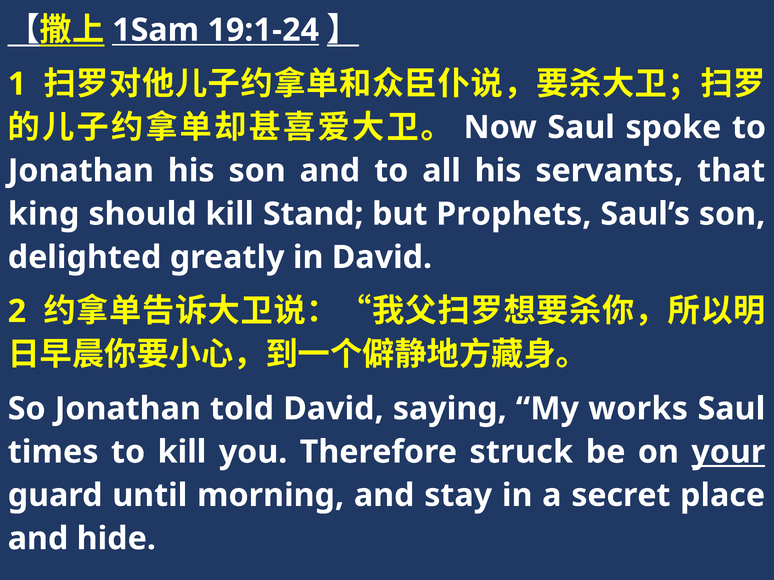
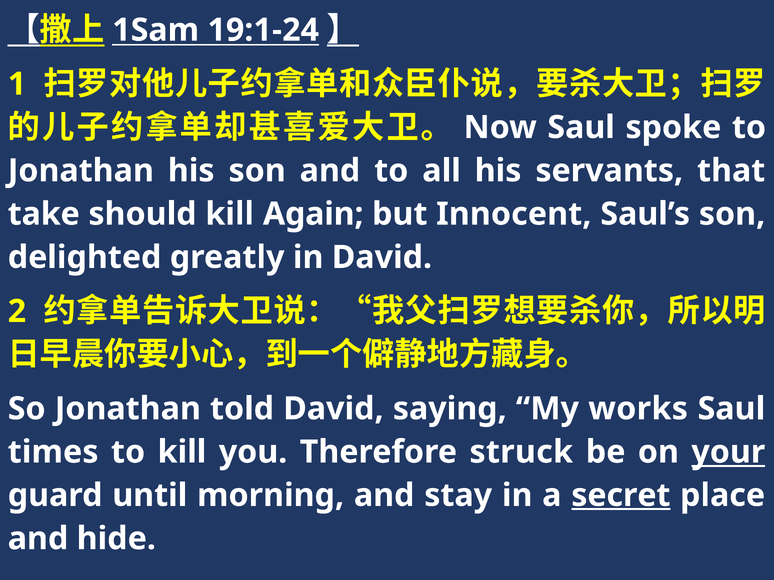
king: king -> take (44, 214)
Stand: Stand -> Again (313, 214)
Prophets: Prophets -> Innocent (514, 214)
secret underline: none -> present (621, 496)
